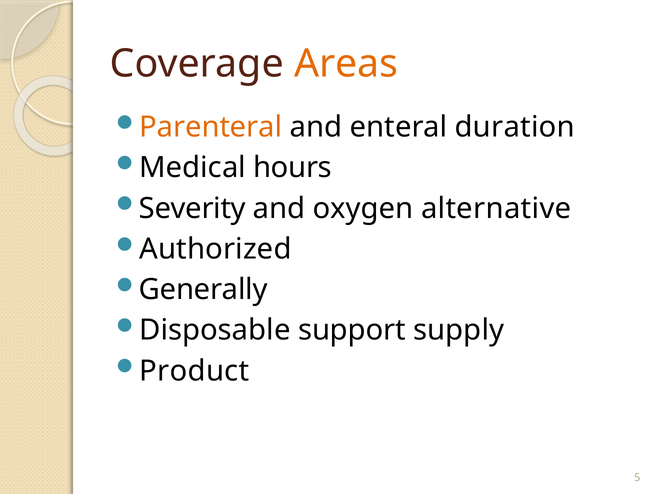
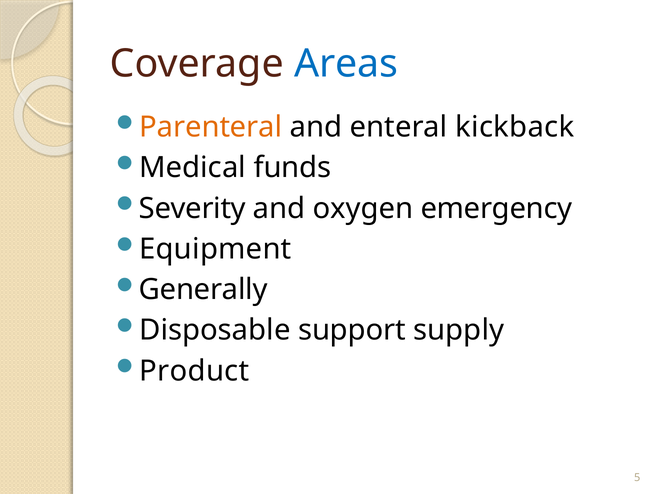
Areas colour: orange -> blue (346, 64)
duration: duration -> kickback (515, 127)
hours: hours -> funds (292, 168)
alternative: alternative -> emergency (496, 209)
Authorized: Authorized -> Equipment (215, 249)
